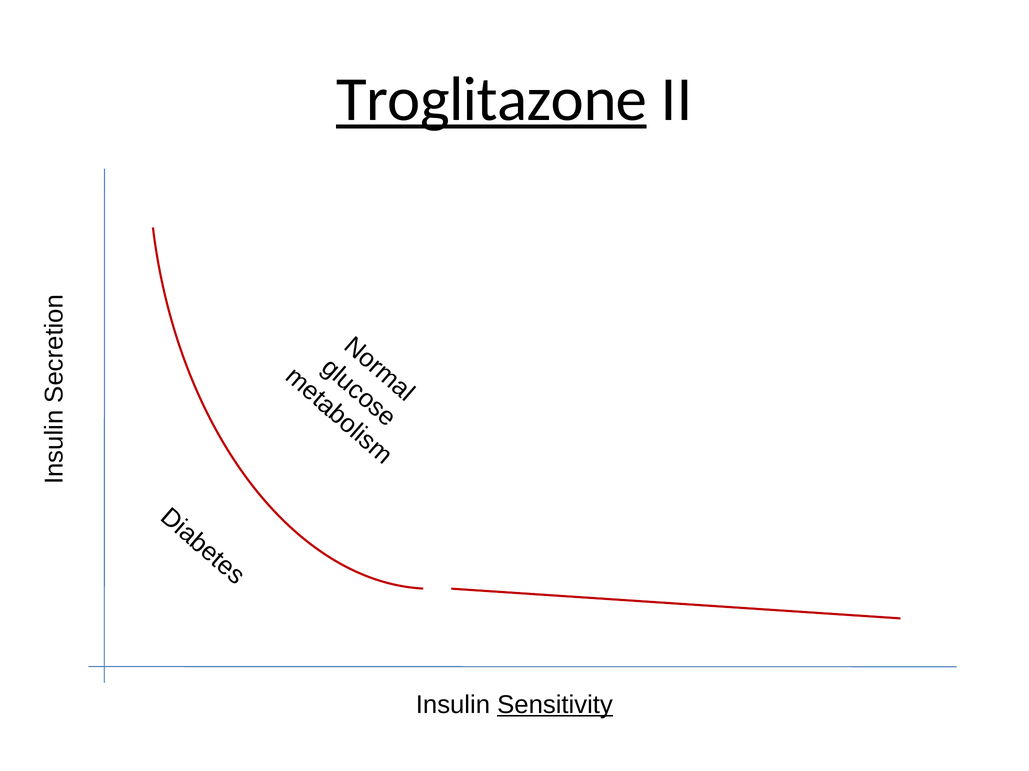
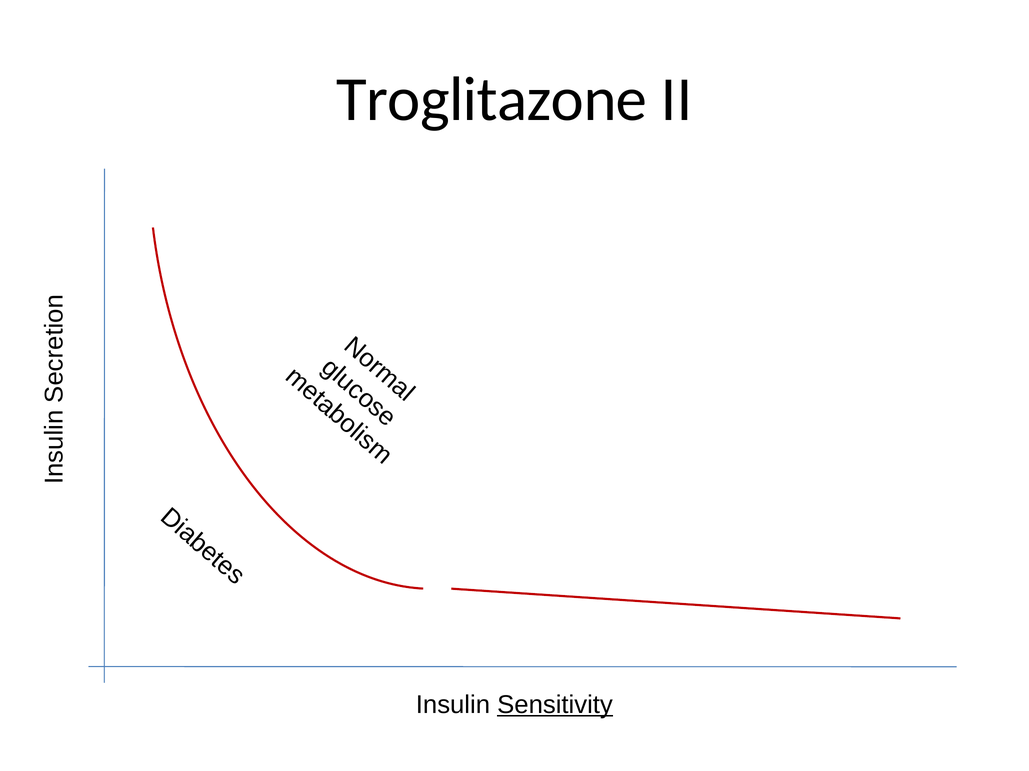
Troglitazone underline: present -> none (492, 100)
